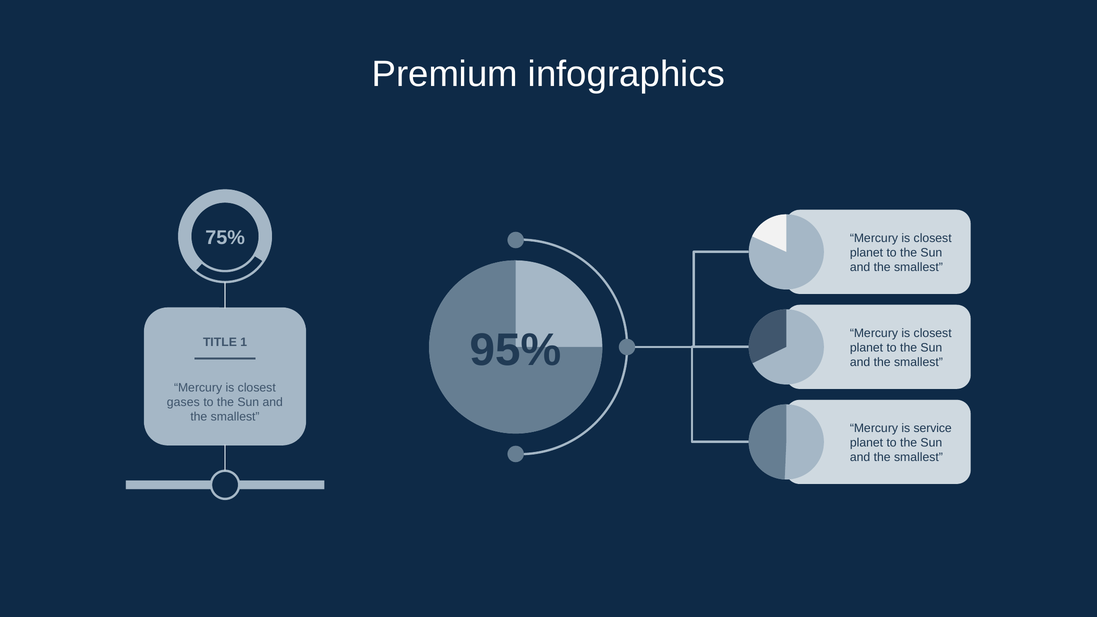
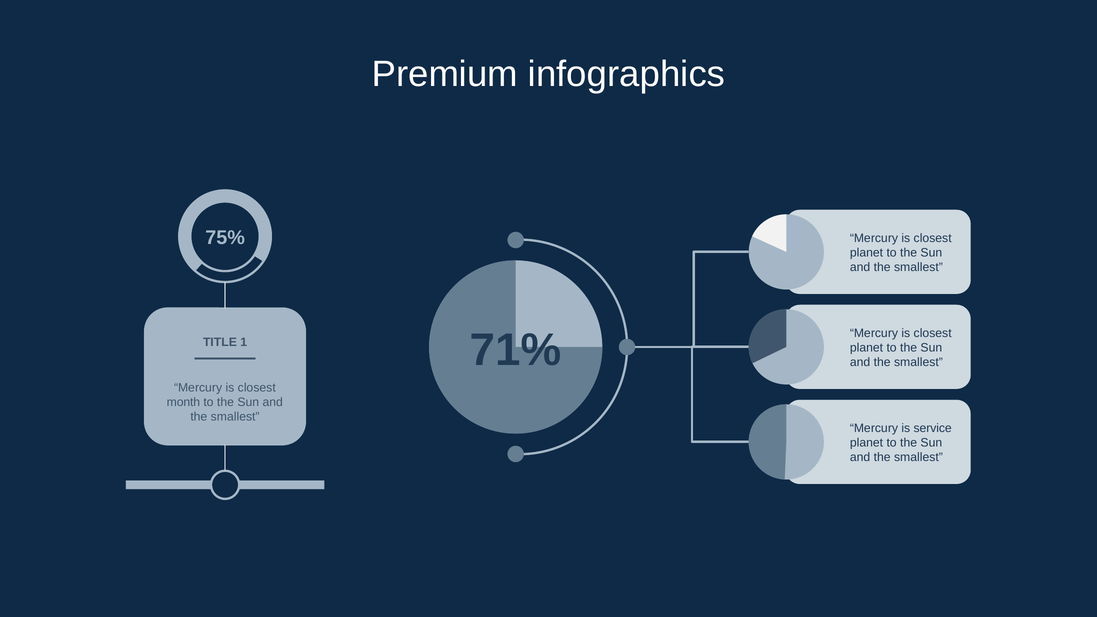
95%: 95% -> 71% (516, 350)
gases: gases -> month (183, 402)
